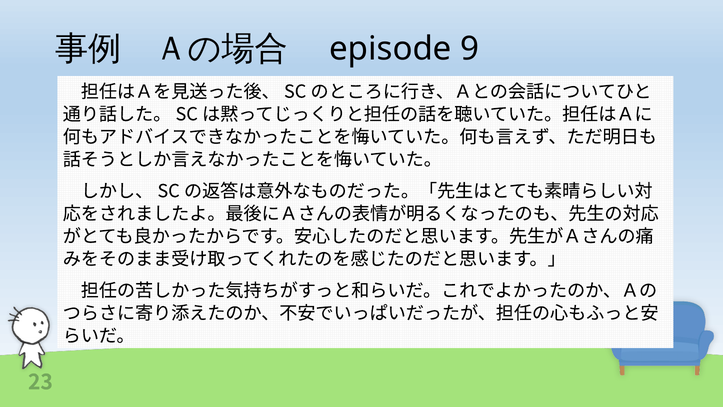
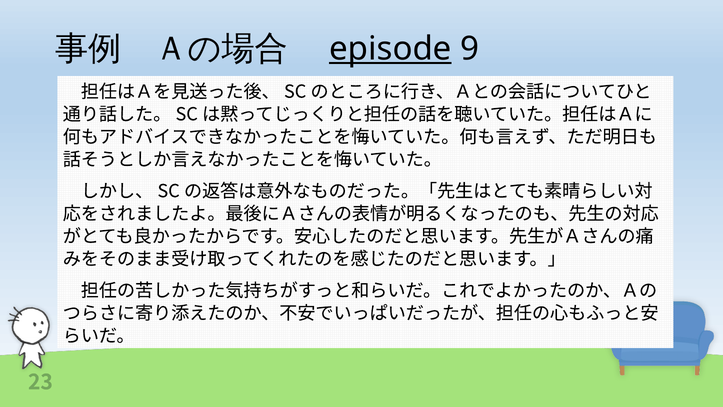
episode underline: none -> present (390, 49)
